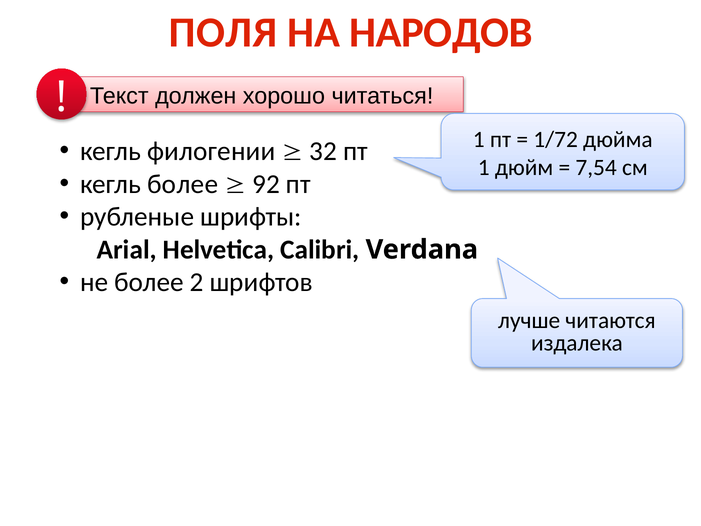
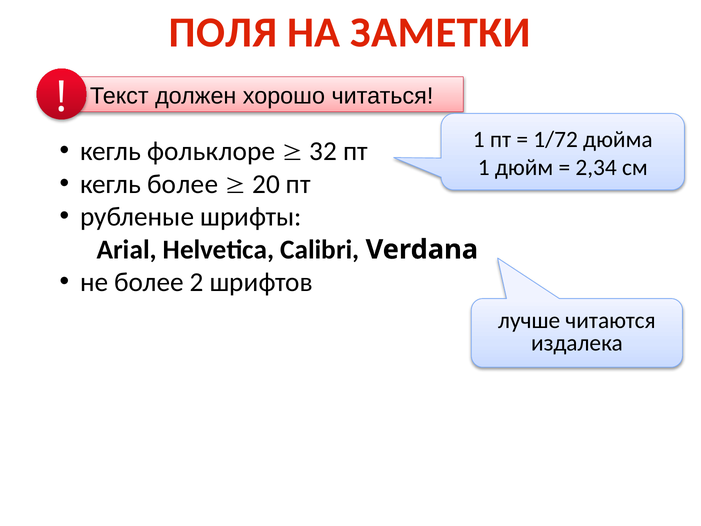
НАРОДОВ: НАРОДОВ -> ЗАМЕТКИ (441, 33)
филогении: филогении -> фольклоре (211, 151)
7,54: 7,54 -> 2,34 (596, 167)
92: 92 -> 20 (266, 184)
